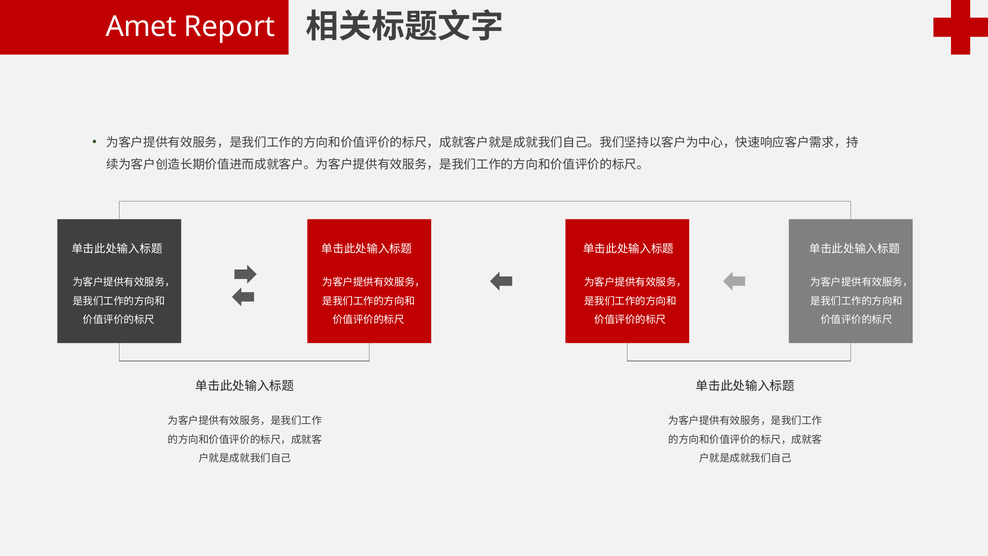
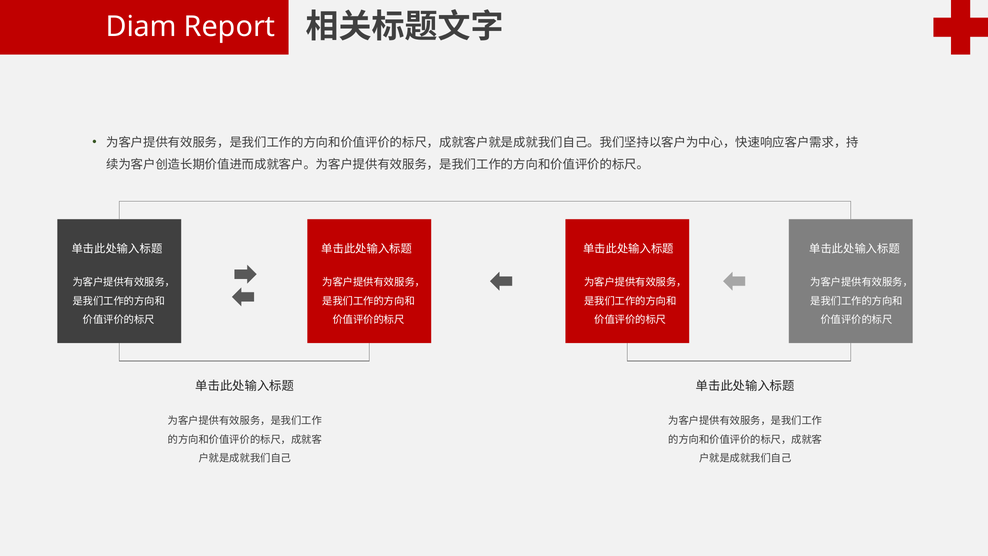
Amet: Amet -> Diam (141, 27)
